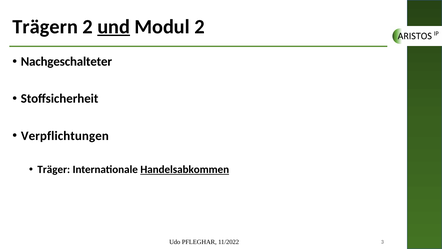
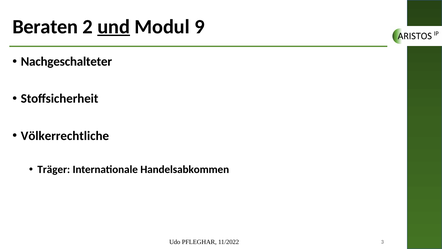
Trägern: Trägern -> Beraten (45, 27)
Modul 2: 2 -> 9 (200, 27)
Verpflichtungen: Verpflichtungen -> Völkerrechtliche (65, 136)
Handelsabkommen underline: present -> none (185, 169)
